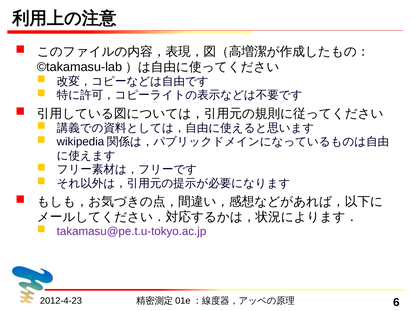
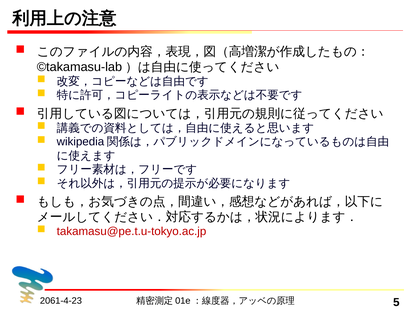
takamasu@pe.t.u-tokyo.ac.jp colour: purple -> red (132, 232)
2012-4-23: 2012-4-23 -> 2061-4-23 (61, 301)
6: 6 -> 5 (396, 303)
